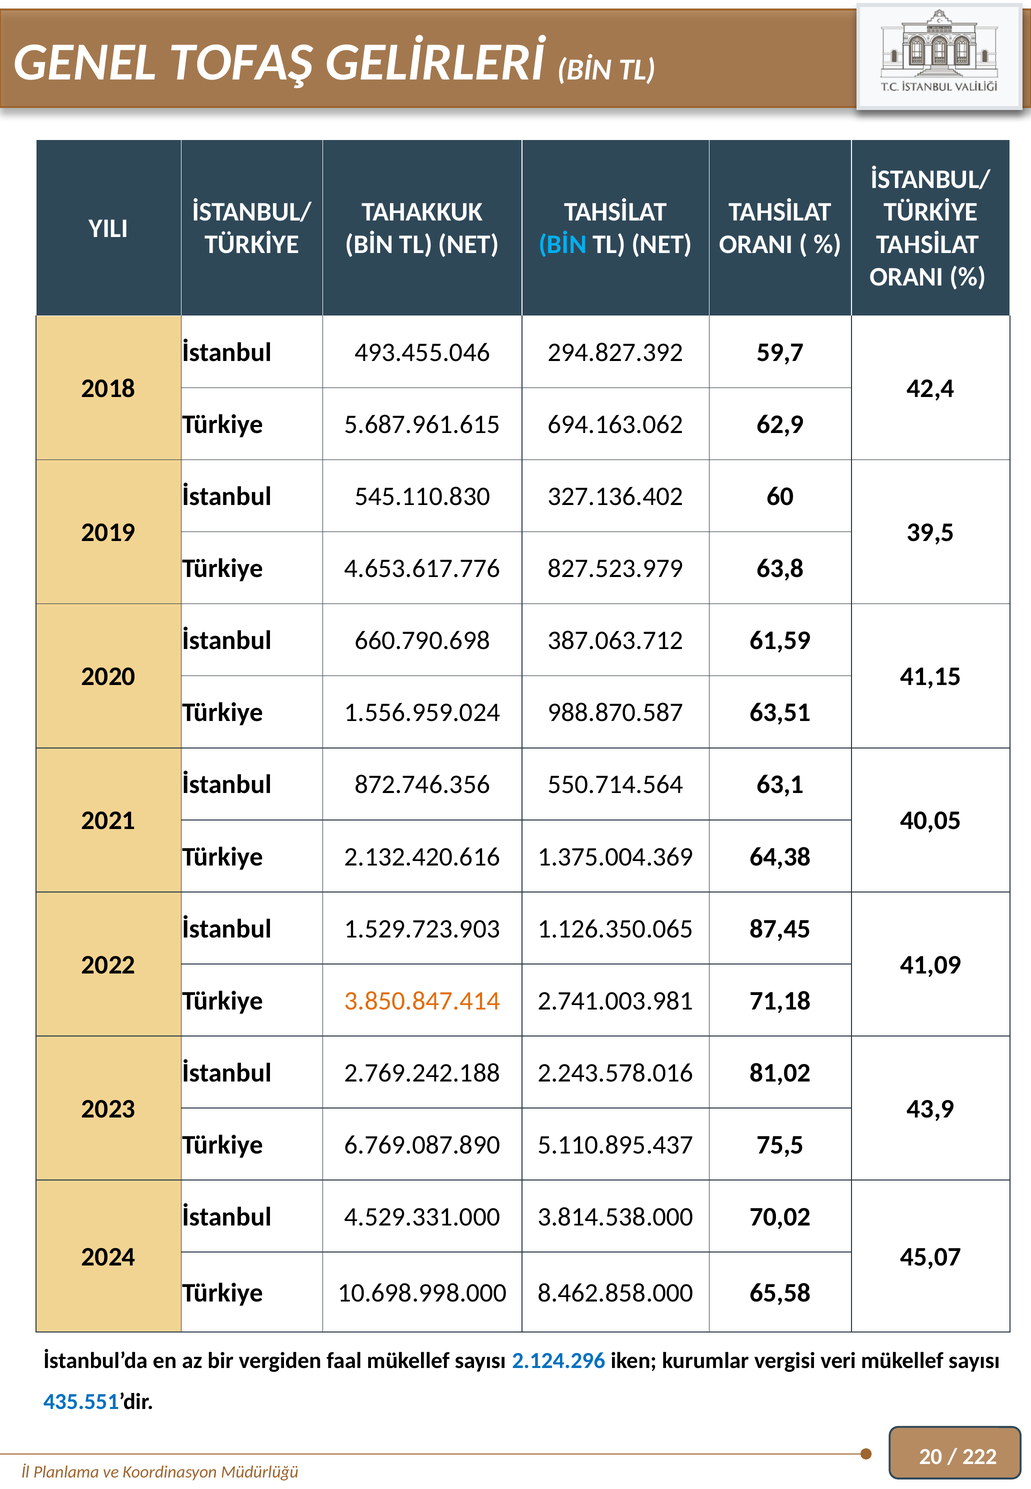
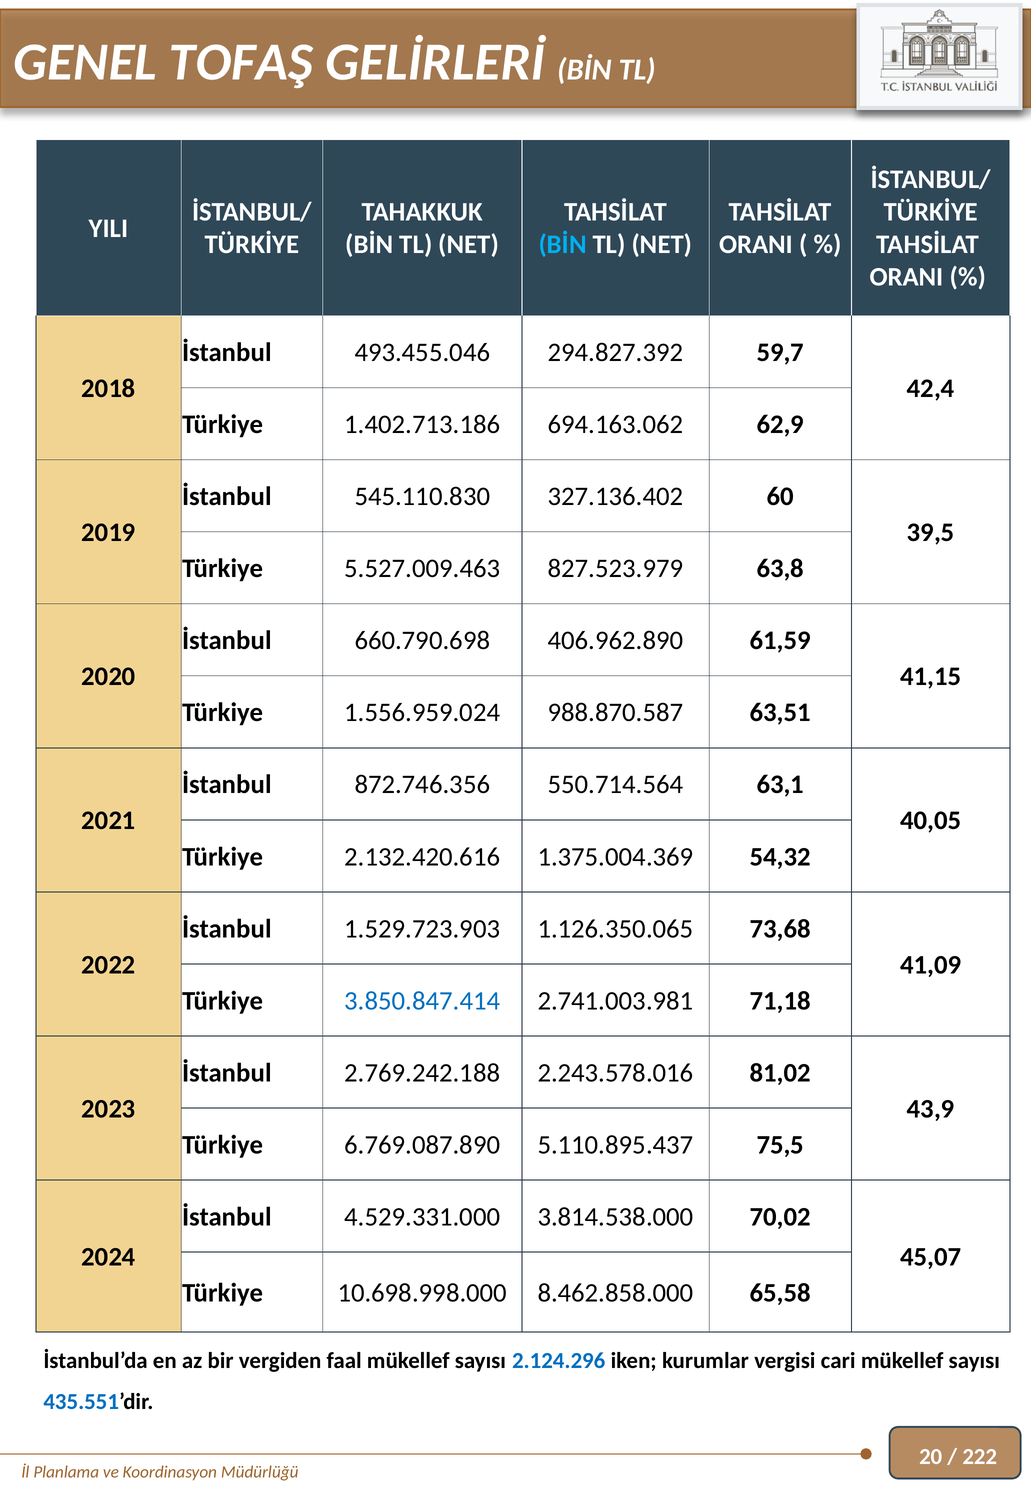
5.687.961.615: 5.687.961.615 -> 1.402.713.186 (422, 425)
4.653.617.776: 4.653.617.776 -> 5.527.009.463 (422, 569)
387.063.712: 387.063.712 -> 406.962.890 (616, 641)
64,38: 64,38 -> 54,32 (780, 857)
87,45: 87,45 -> 73,68 (780, 929)
3.850.847.414 colour: orange -> blue (422, 1001)
veri: veri -> cari (838, 1361)
